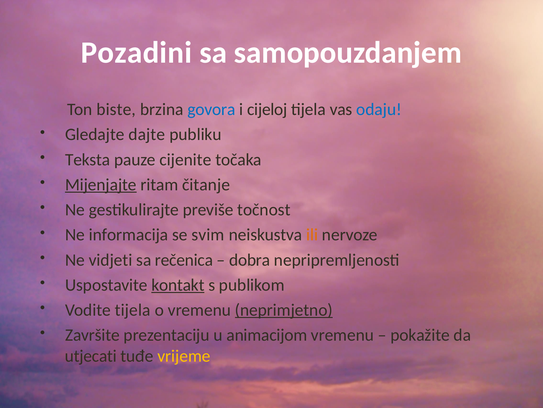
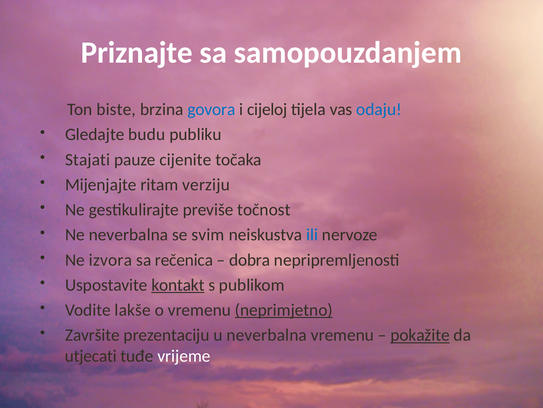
Pozadini: Pozadini -> Priznajte (137, 52)
dajte: dajte -> budu (147, 134)
Teksta: Teksta -> Stajati (88, 159)
Mijenjajte underline: present -> none (101, 184)
čitanje: čitanje -> verziju (206, 184)
Ne informacija: informacija -> neverbalna (128, 234)
ili colour: orange -> blue (312, 234)
vidjeti: vidjeti -> izvora (110, 260)
Vodite tijela: tijela -> lakše (133, 310)
u animacijom: animacijom -> neverbalna (267, 335)
pokažite underline: none -> present (420, 335)
vrijeme colour: yellow -> white (184, 355)
